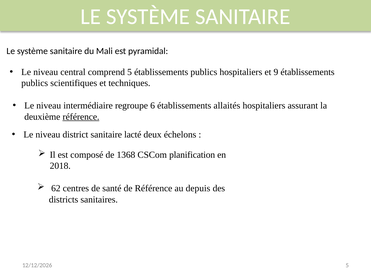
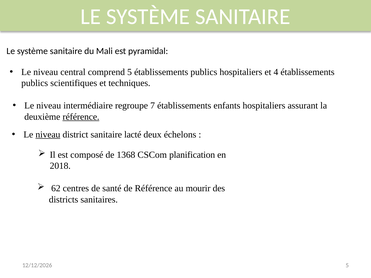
9: 9 -> 4 (276, 72)
6: 6 -> 7 (153, 106)
allaités: allaités -> enfants (227, 106)
niveau underline: none -> present (48, 135)
depuis: depuis -> mourir (198, 189)
